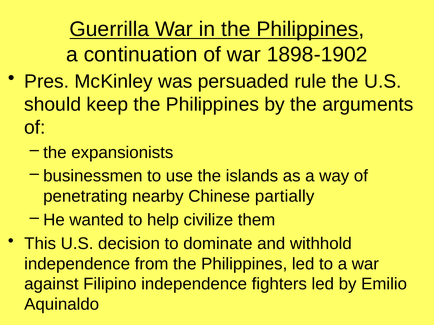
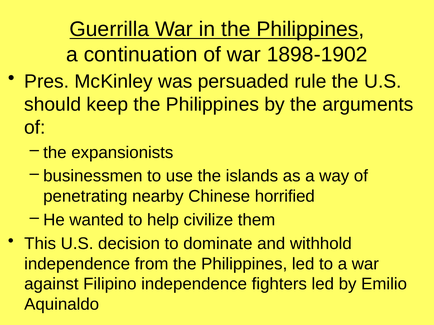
partially: partially -> horrified (285, 197)
